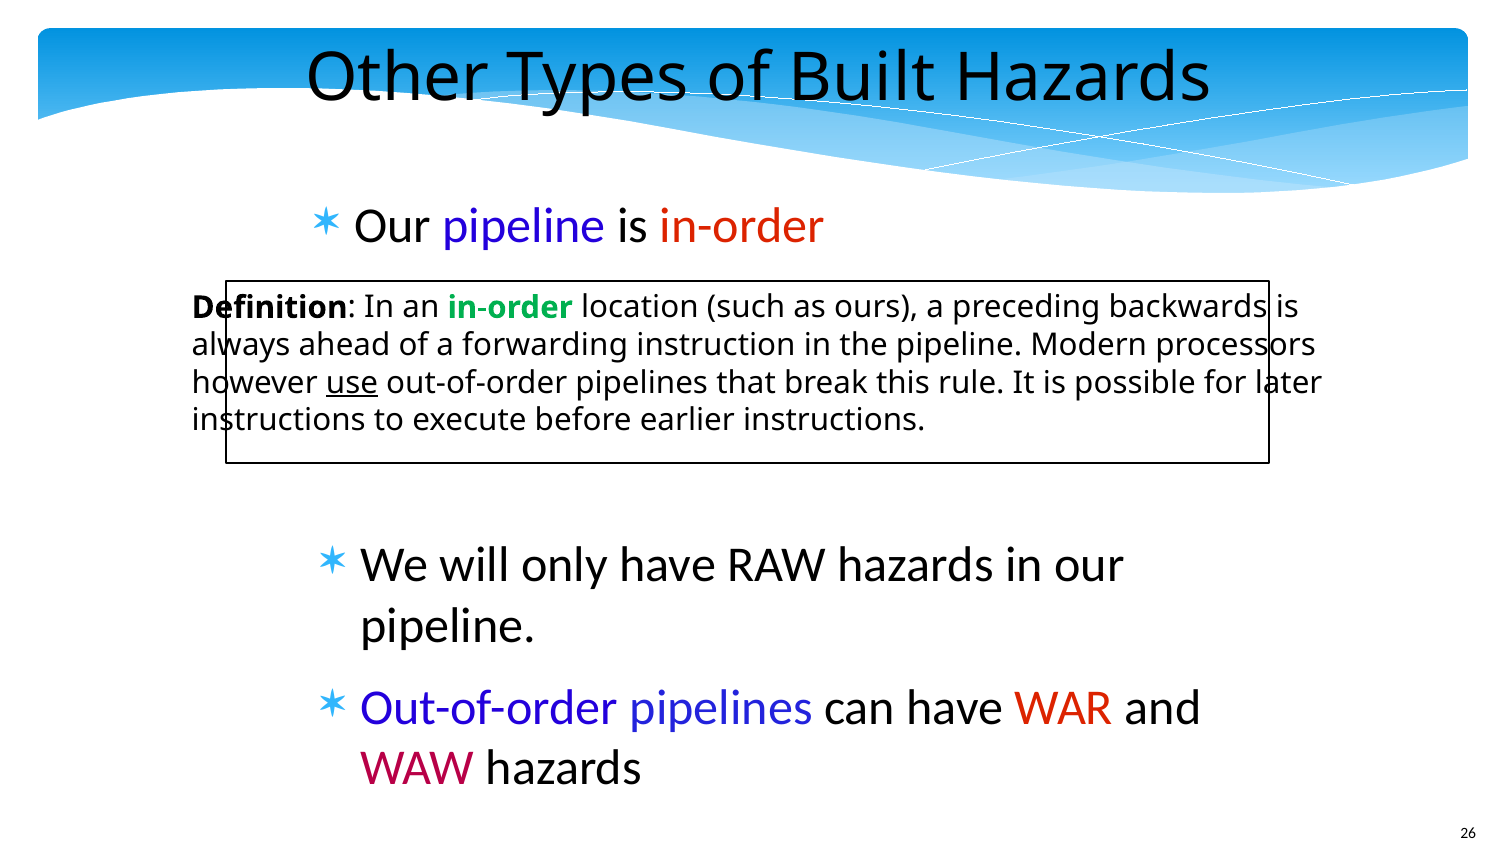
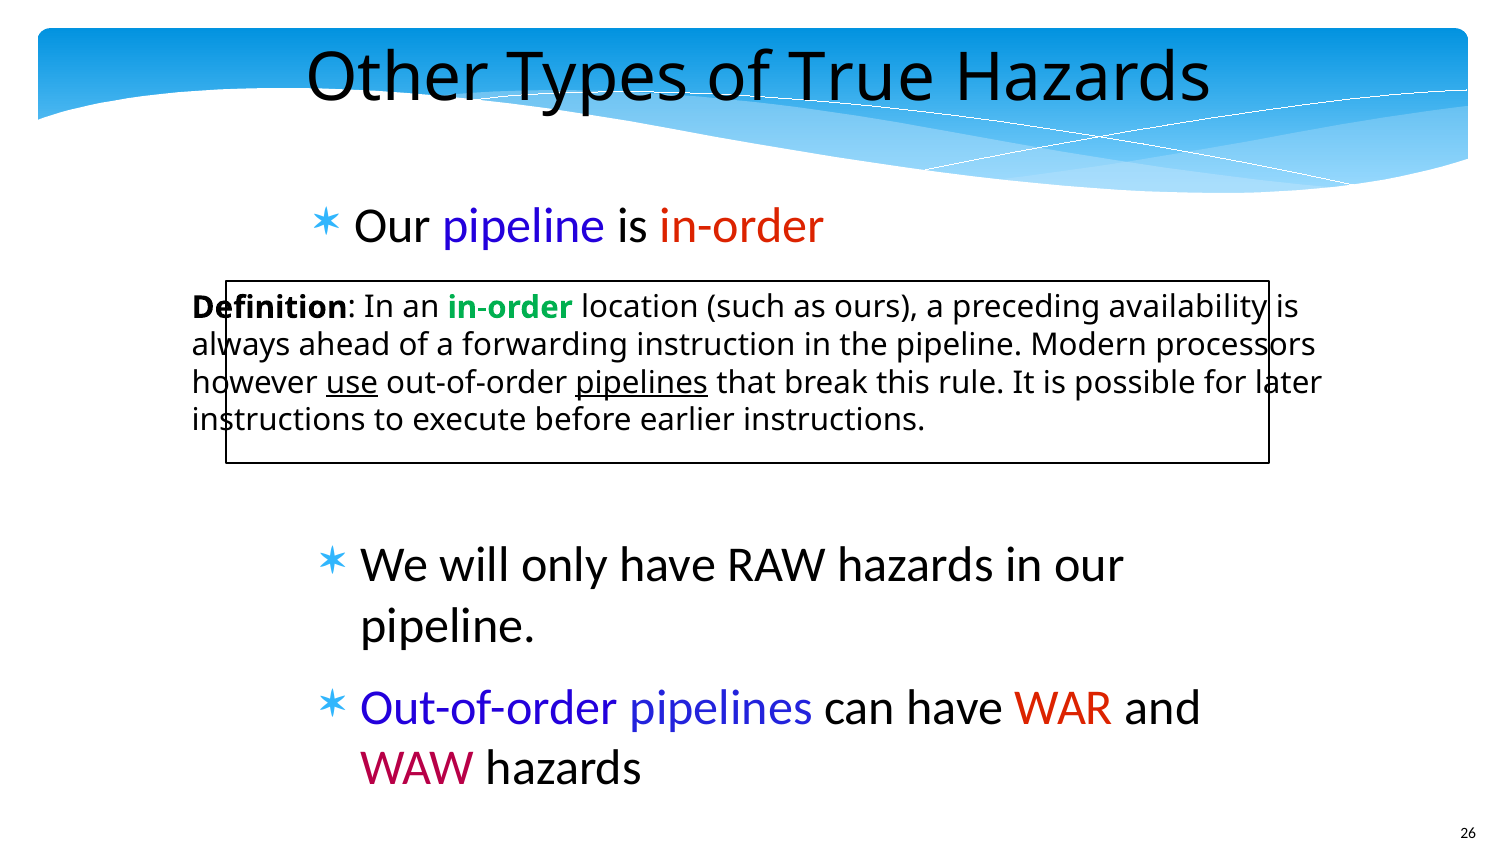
Built: Built -> True (862, 79)
backwards: backwards -> availability (1188, 308)
pipelines underline: none -> present (642, 383)
